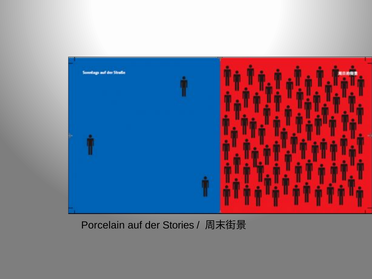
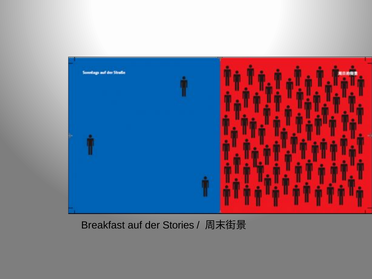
Porcelain: Porcelain -> Breakfast (103, 225)
